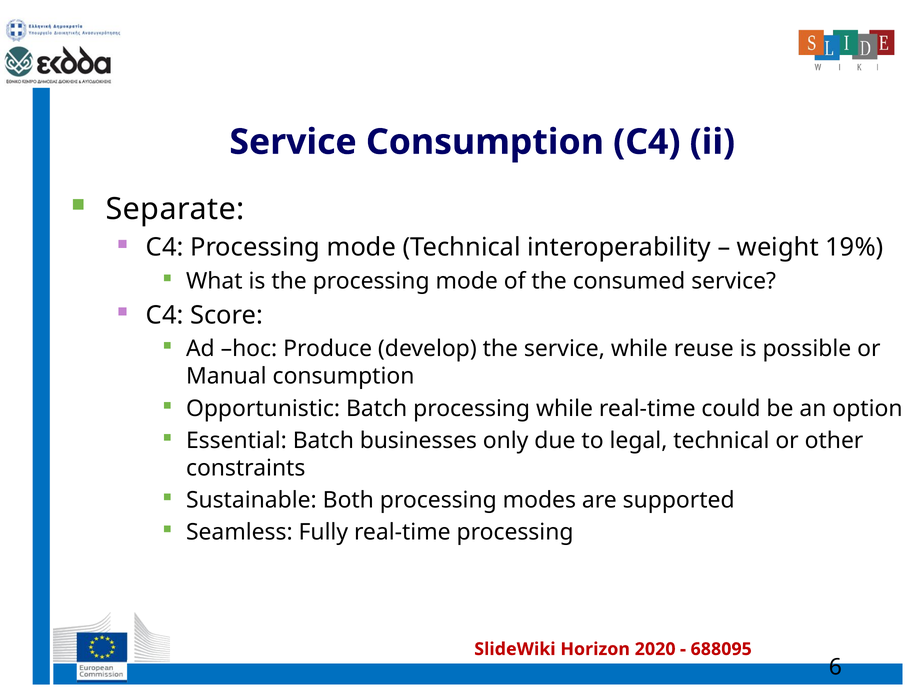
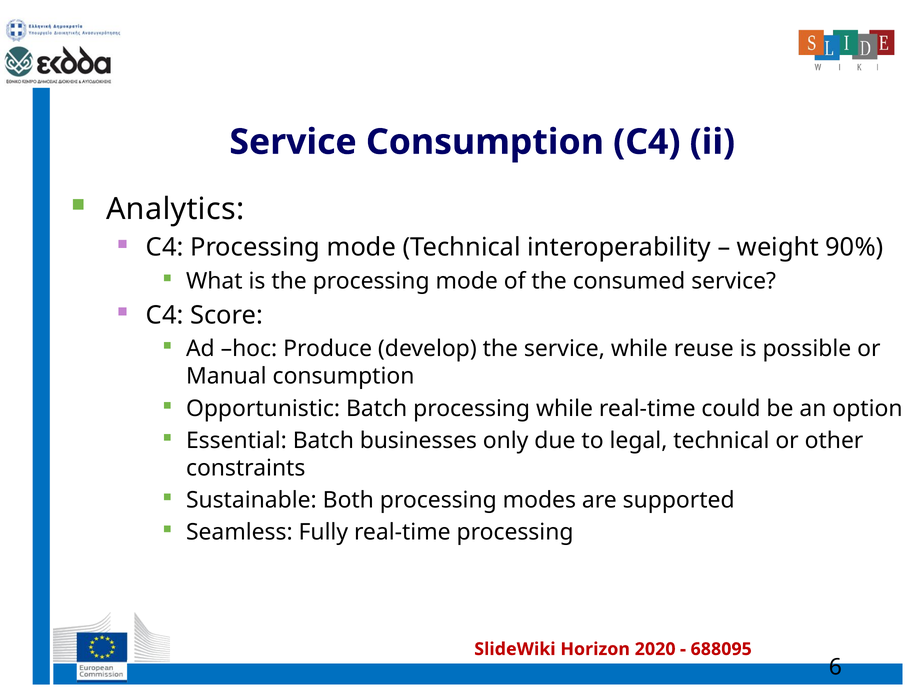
Separate: Separate -> Analytics (175, 209)
19%: 19% -> 90% (854, 247)
